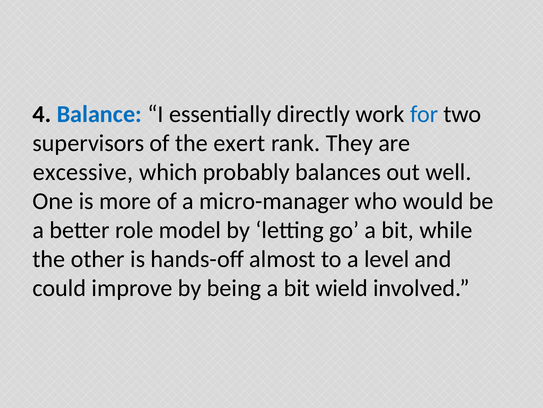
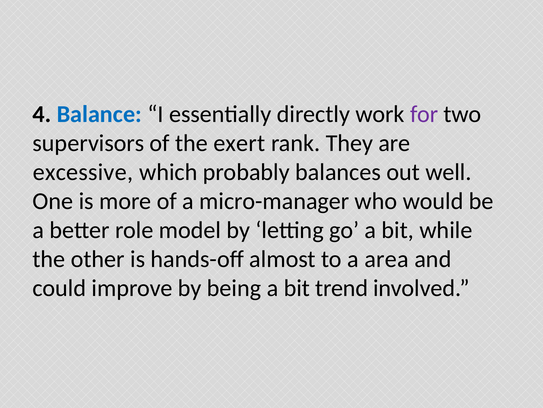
for colour: blue -> purple (424, 114)
level: level -> area (386, 259)
wield: wield -> trend (342, 288)
